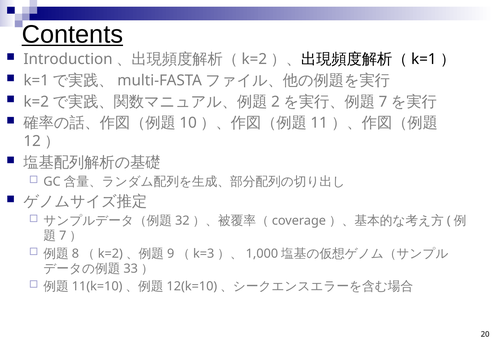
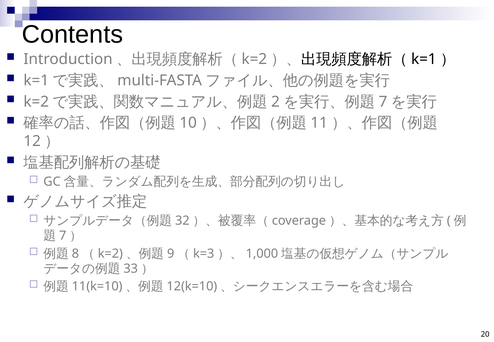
Contents underline: present -> none (72, 34)
